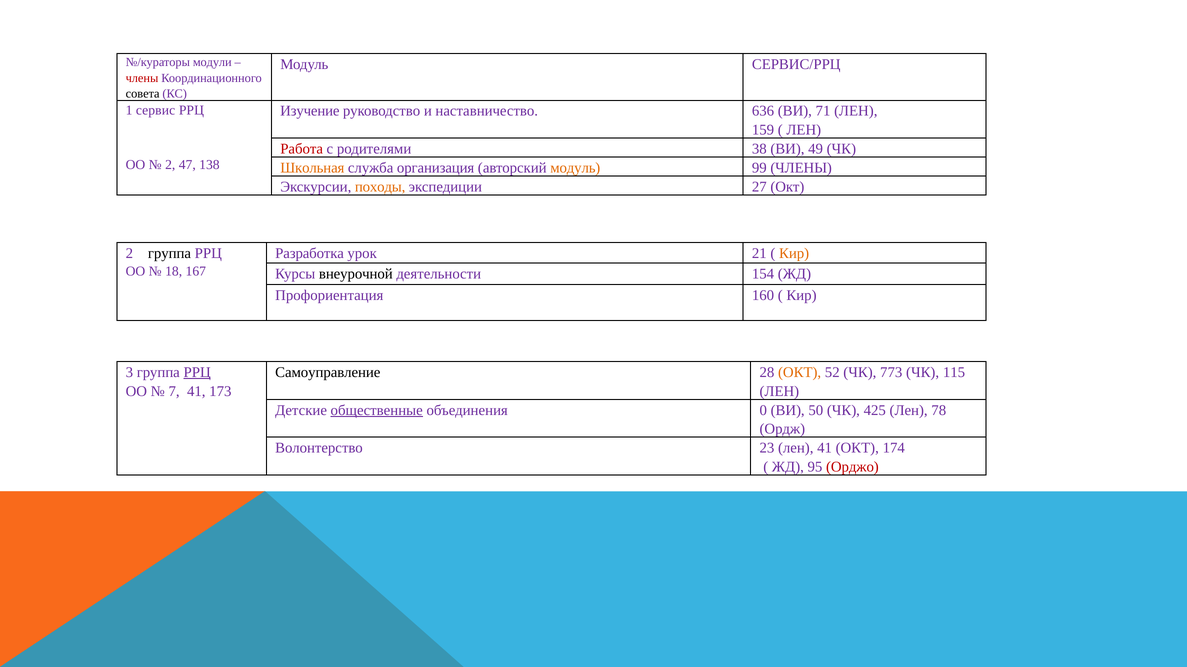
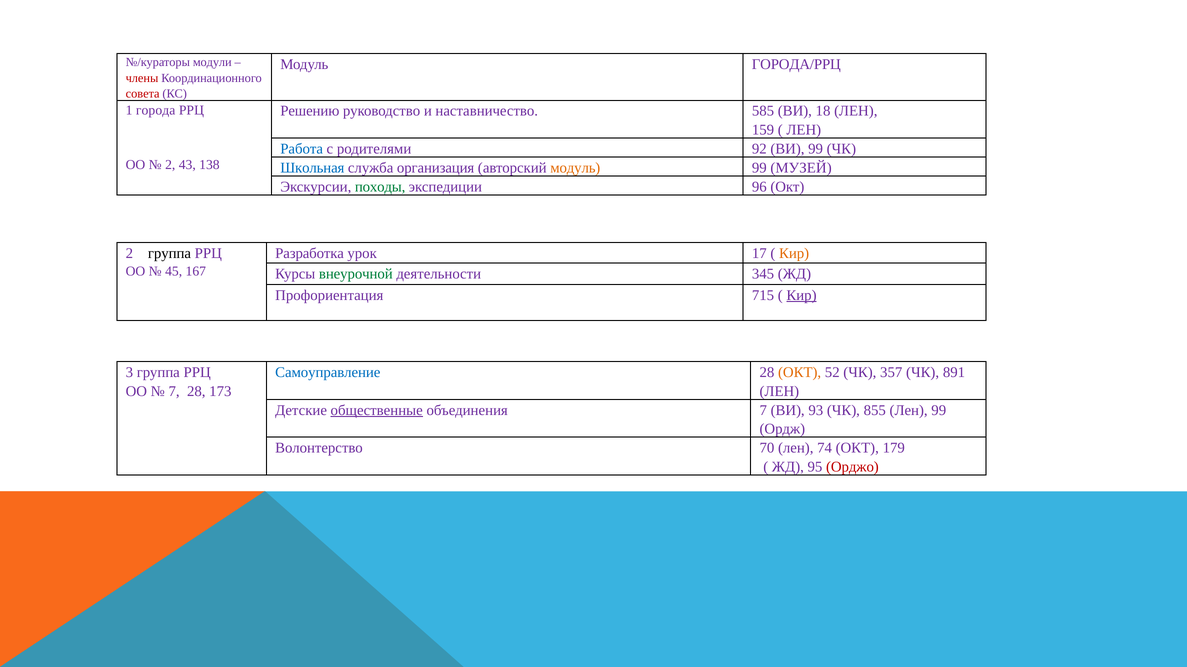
СЕРВИС/РРЦ: СЕРВИС/РРЦ -> ГОРОДА/РРЦ (796, 64)
совета colour: black -> red (143, 94)
сервис: сервис -> города (156, 110)
Изучение: Изучение -> Решению (310, 111)
636: 636 -> 585 (763, 111)
71: 71 -> 18 (823, 111)
Работа colour: red -> blue (302, 149)
38: 38 -> 92 (759, 149)
ВИ 49: 49 -> 99 (816, 149)
47: 47 -> 43 (187, 165)
Школьная colour: orange -> blue (312, 168)
99 ЧЛЕНЫ: ЧЛЕНЫ -> МУЗЕЙ (801, 168)
походы colour: orange -> green (380, 187)
27: 27 -> 96 (759, 187)
21: 21 -> 17 (759, 253)
18: 18 -> 45 (174, 272)
внеурочной colour: black -> green (356, 274)
154: 154 -> 345 (763, 274)
160: 160 -> 715 (763, 295)
Кир underline: none -> present (802, 295)
РРЦ underline: present -> none (197, 373)
Самоуправление colour: black -> blue (328, 373)
773: 773 -> 357 (891, 373)
115: 115 -> 891 (954, 373)
7 41: 41 -> 28 (196, 392)
объединения 0: 0 -> 7 (763, 411)
50: 50 -> 93 (816, 411)
425: 425 -> 855 (875, 411)
Лен 78: 78 -> 99 (939, 411)
23: 23 -> 70 (767, 448)
лен 41: 41 -> 74 (825, 448)
174: 174 -> 179 (894, 448)
